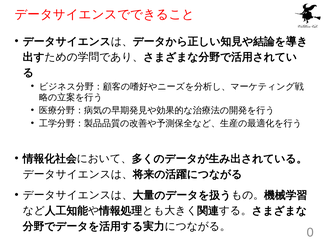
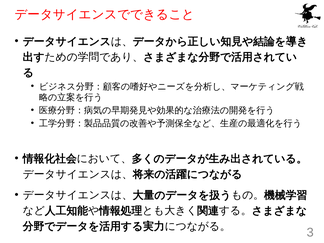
0: 0 -> 3 (310, 233)
